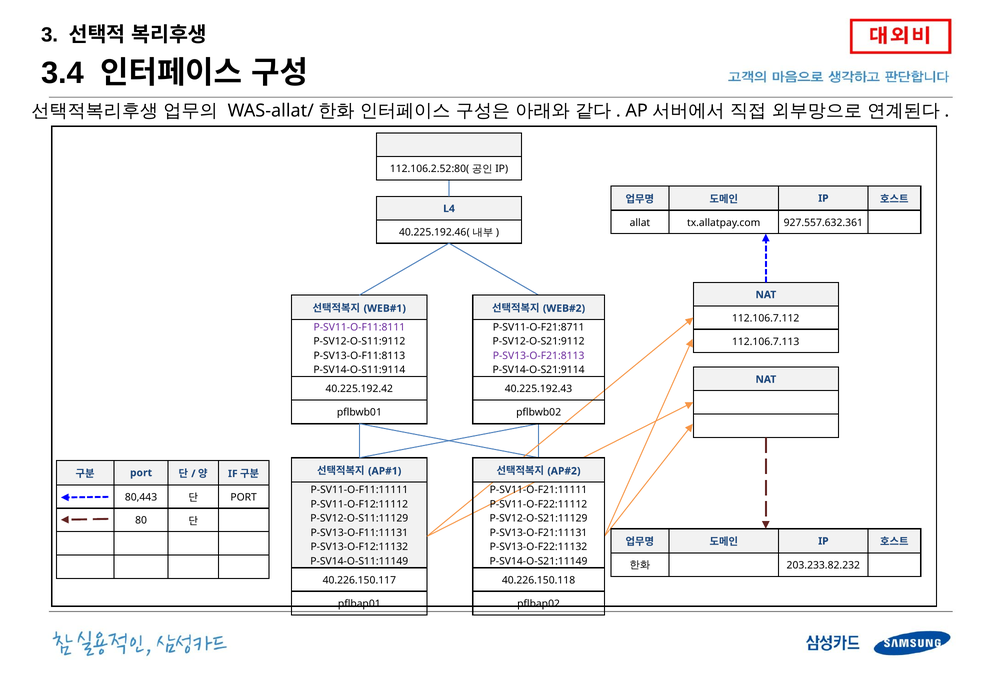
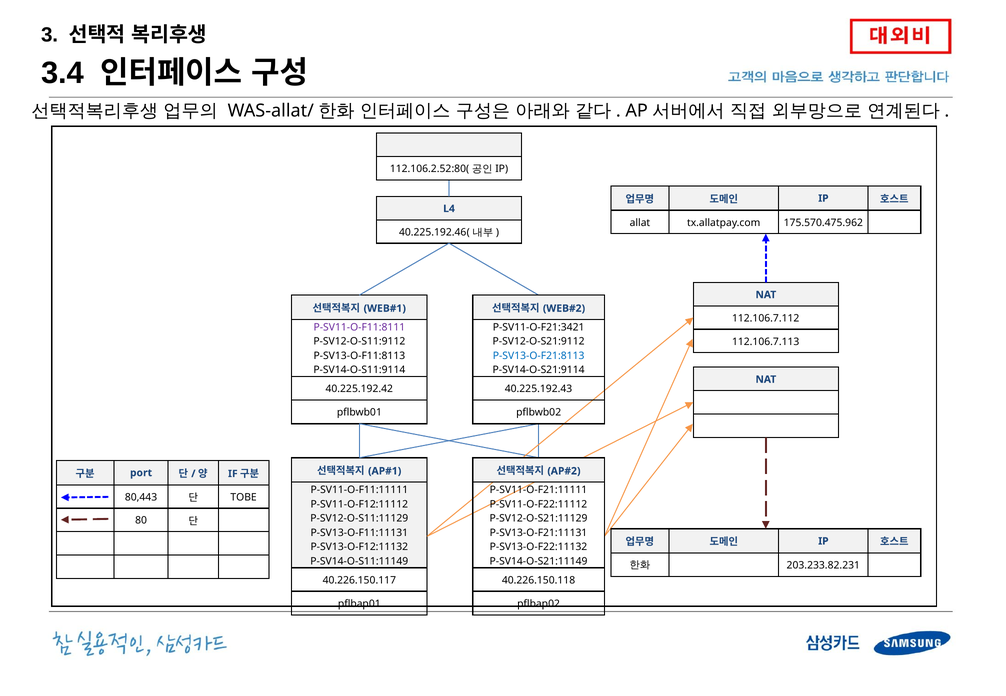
927.557.632.361: 927.557.632.361 -> 175.570.475.962 (823, 223)
P-SV11-O-F21:8711: P-SV11-O-F21:8711 -> P-SV11-O-F21:3421 (539, 328)
P-SV13-O-F21:8113 colour: purple -> blue (539, 356)
PORT: PORT -> TOBE (244, 498)
203.233.82.232: 203.233.82.232 -> 203.233.82.231 (823, 566)
